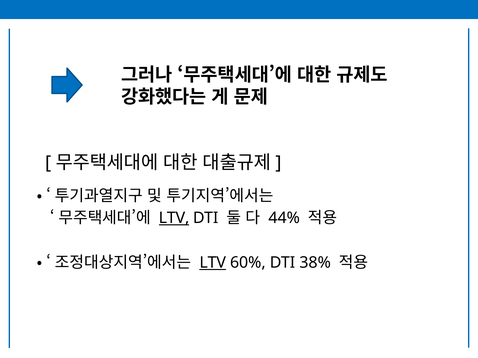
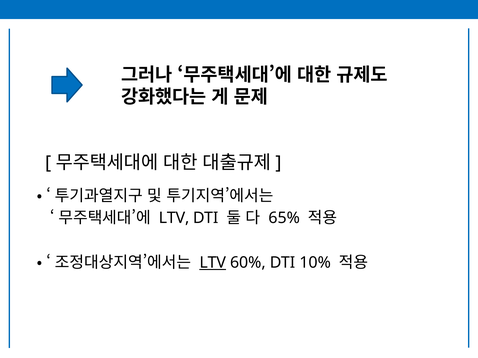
LTV underline: present -> none (174, 218)
44%: 44% -> 65% (284, 218)
38%: 38% -> 10% (315, 263)
